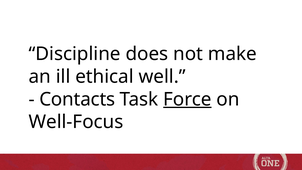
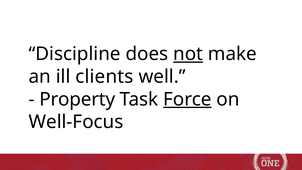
not underline: none -> present (188, 54)
ethical: ethical -> clients (104, 77)
Contacts: Contacts -> Property (77, 99)
